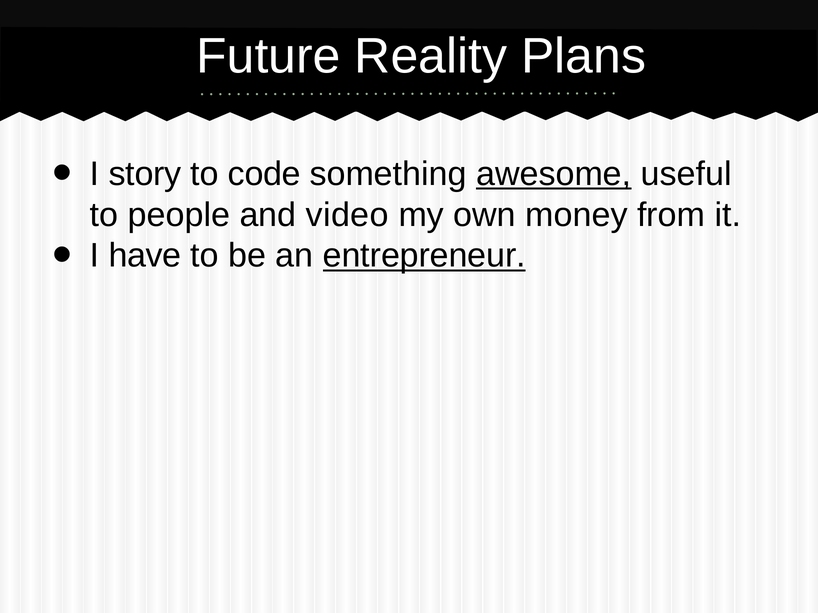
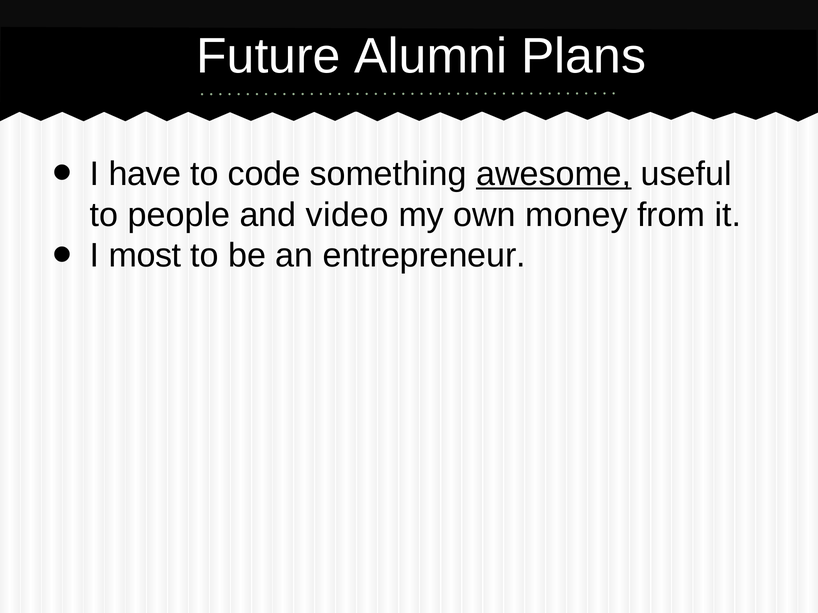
Reality: Reality -> Alumni (431, 56)
story: story -> have (145, 174)
have: have -> most (145, 256)
entrepreneur underline: present -> none (424, 256)
